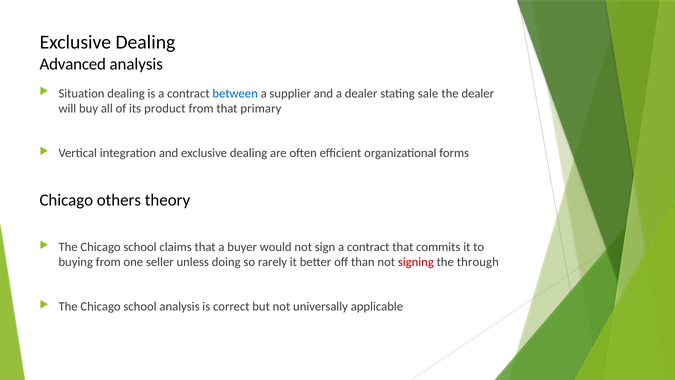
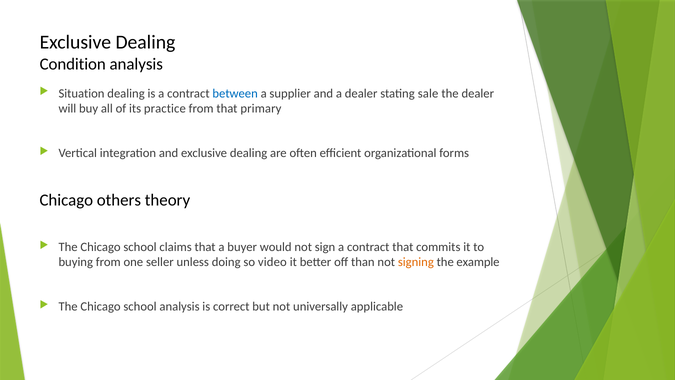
Advanced: Advanced -> Condition (73, 64)
product: product -> practice (165, 108)
rarely: rarely -> video (272, 262)
signing colour: red -> orange (416, 262)
through: through -> example (478, 262)
